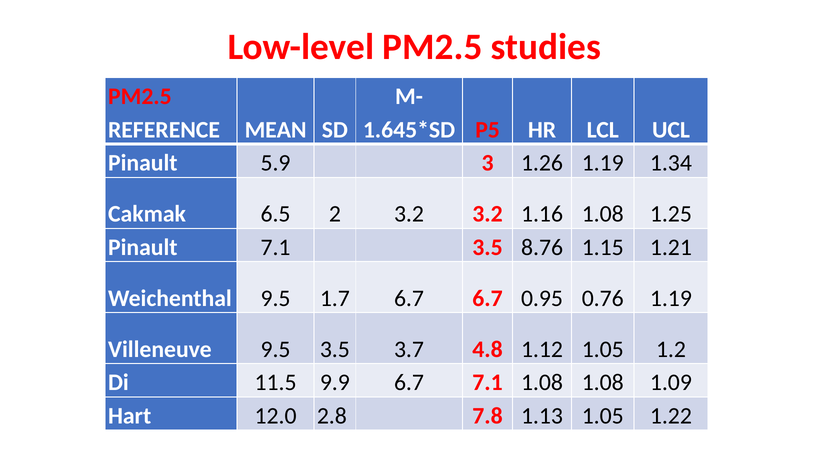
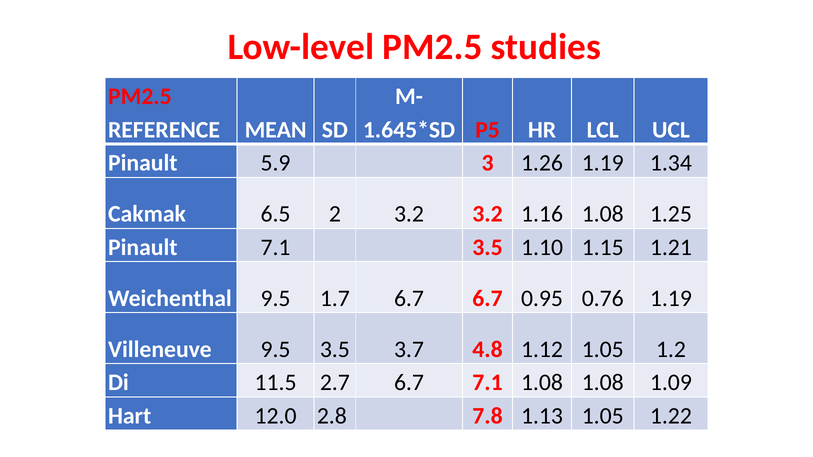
8.76: 8.76 -> 1.10 (542, 248)
9.9: 9.9 -> 2.7 (335, 383)
